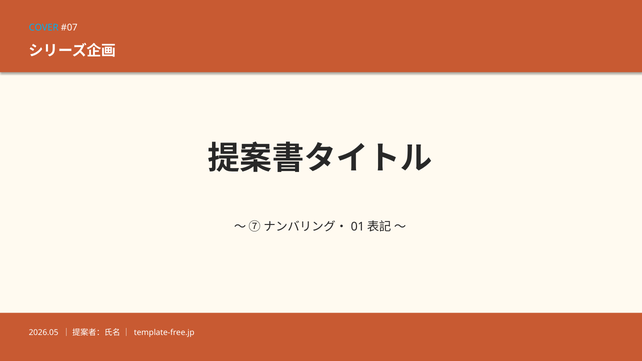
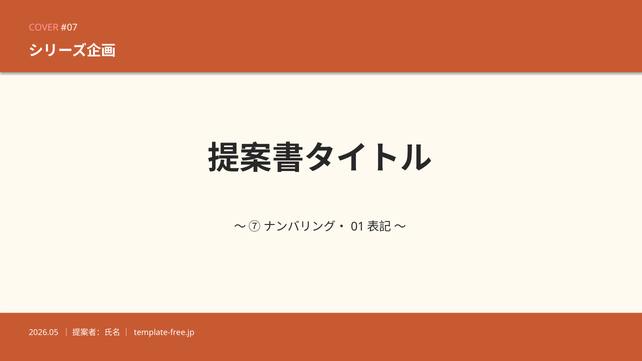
COVER colour: light blue -> pink (44, 28)
